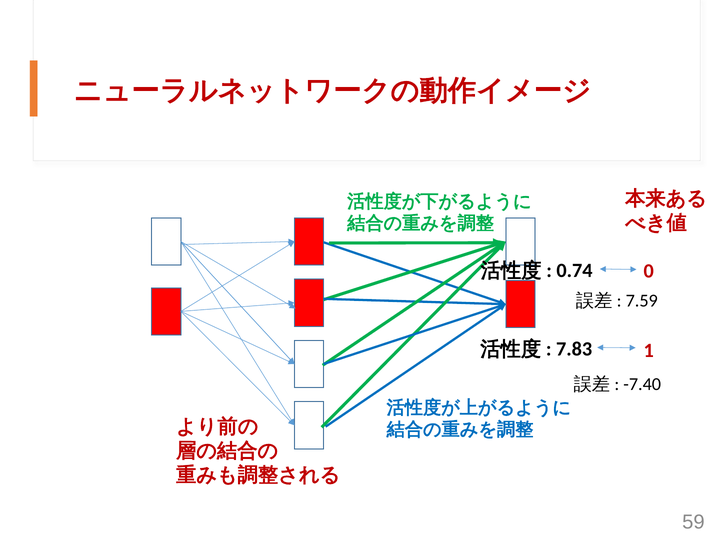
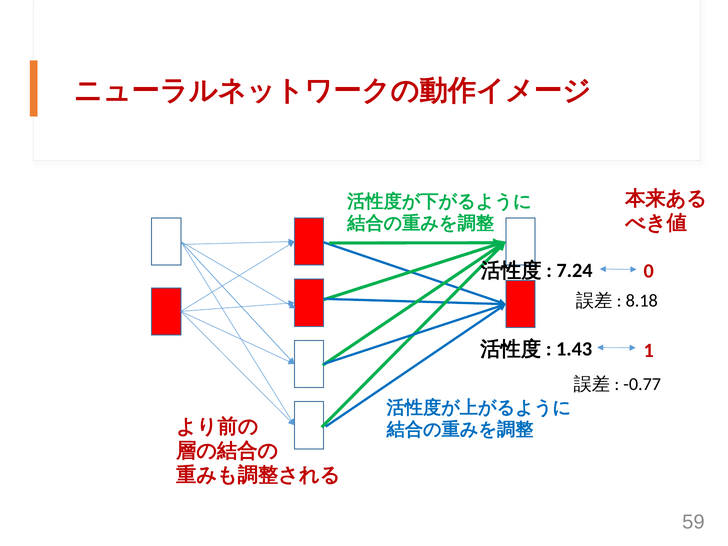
0.74: 0.74 -> 7.24 (574, 270)
7.59: 7.59 -> 8.18 (642, 301)
7.83: 7.83 -> 1.43 (574, 349)
-7.40: -7.40 -> -0.77 (642, 384)
